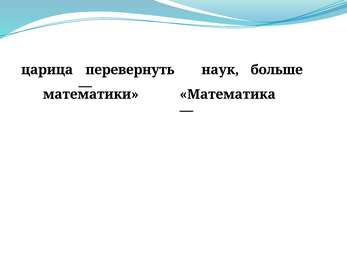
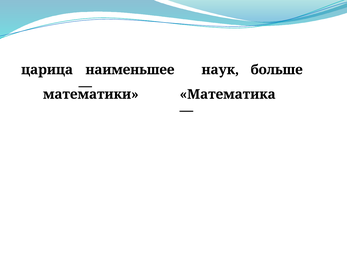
перевернуть: перевернуть -> наименьшее (130, 70)
